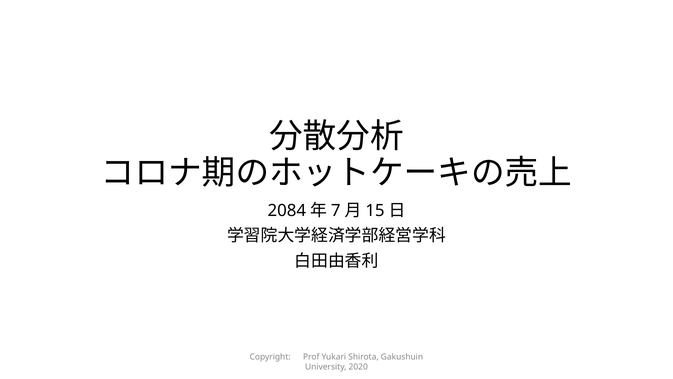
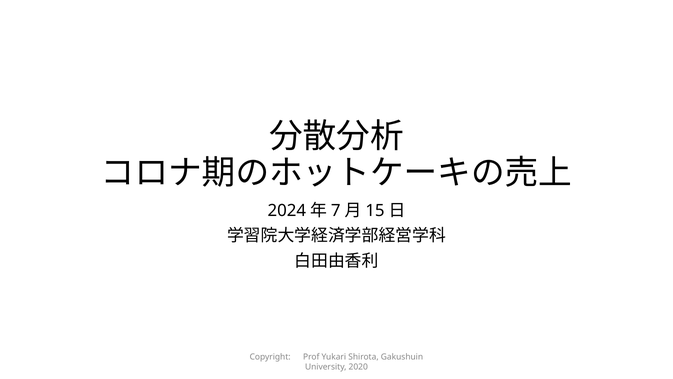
2084: 2084 -> 2024 (287, 210)
